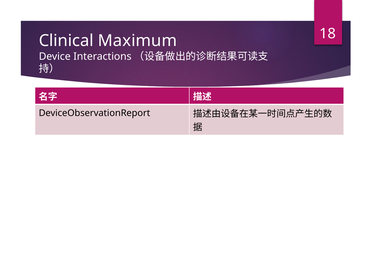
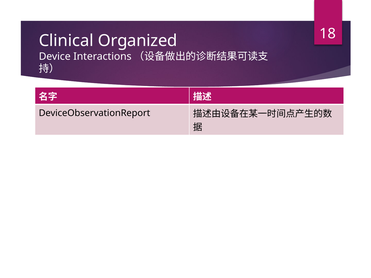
Maximum: Maximum -> Organized (138, 41)
